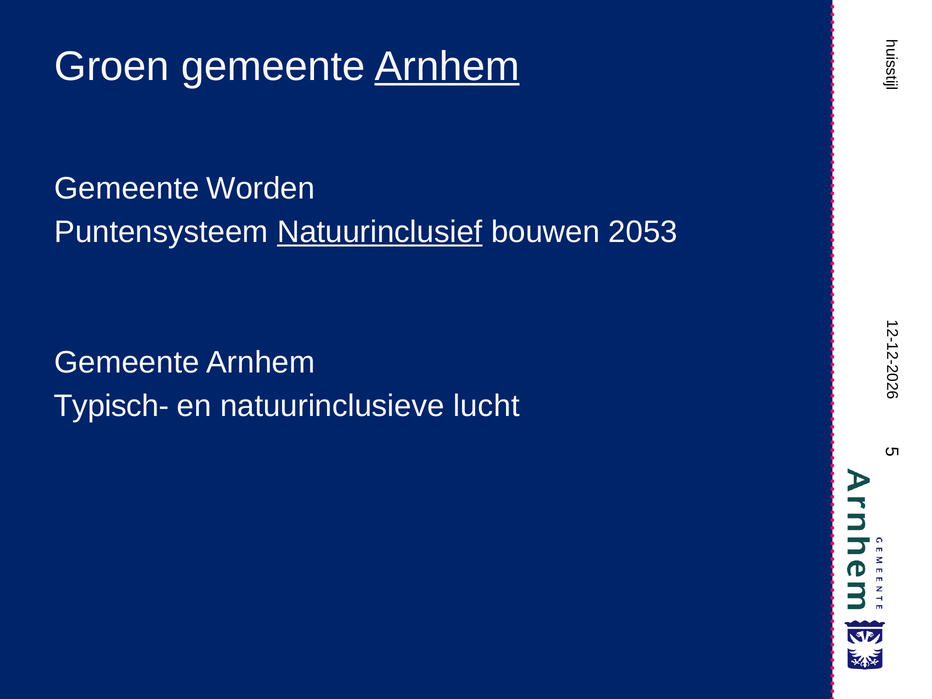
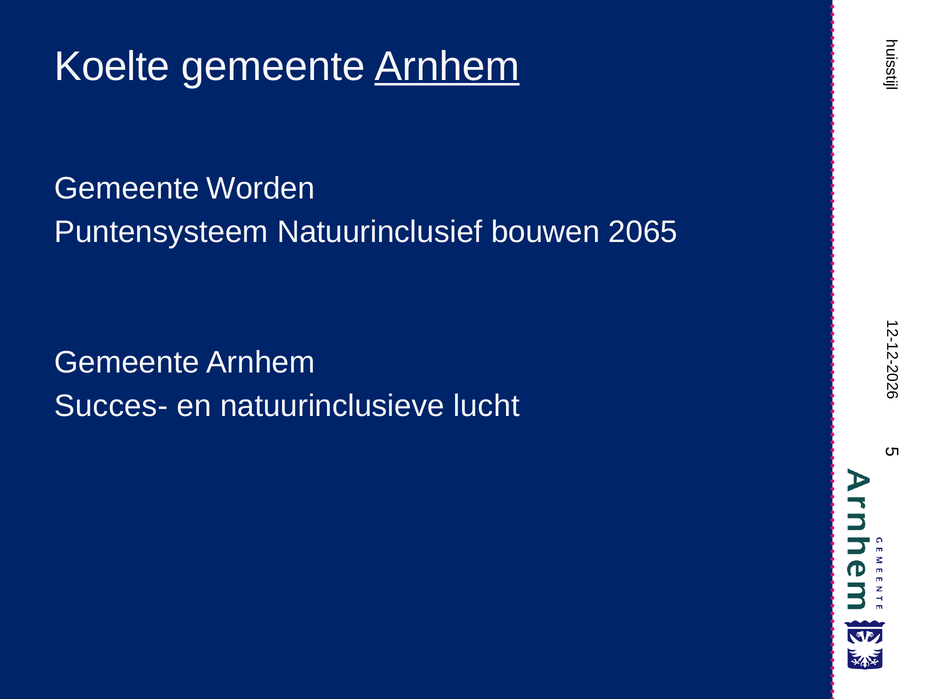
Groen: Groen -> Koelte (112, 67)
Natuurinclusief underline: present -> none (380, 232)
2053: 2053 -> 2065 (643, 232)
Typisch-: Typisch- -> Succes- (111, 406)
